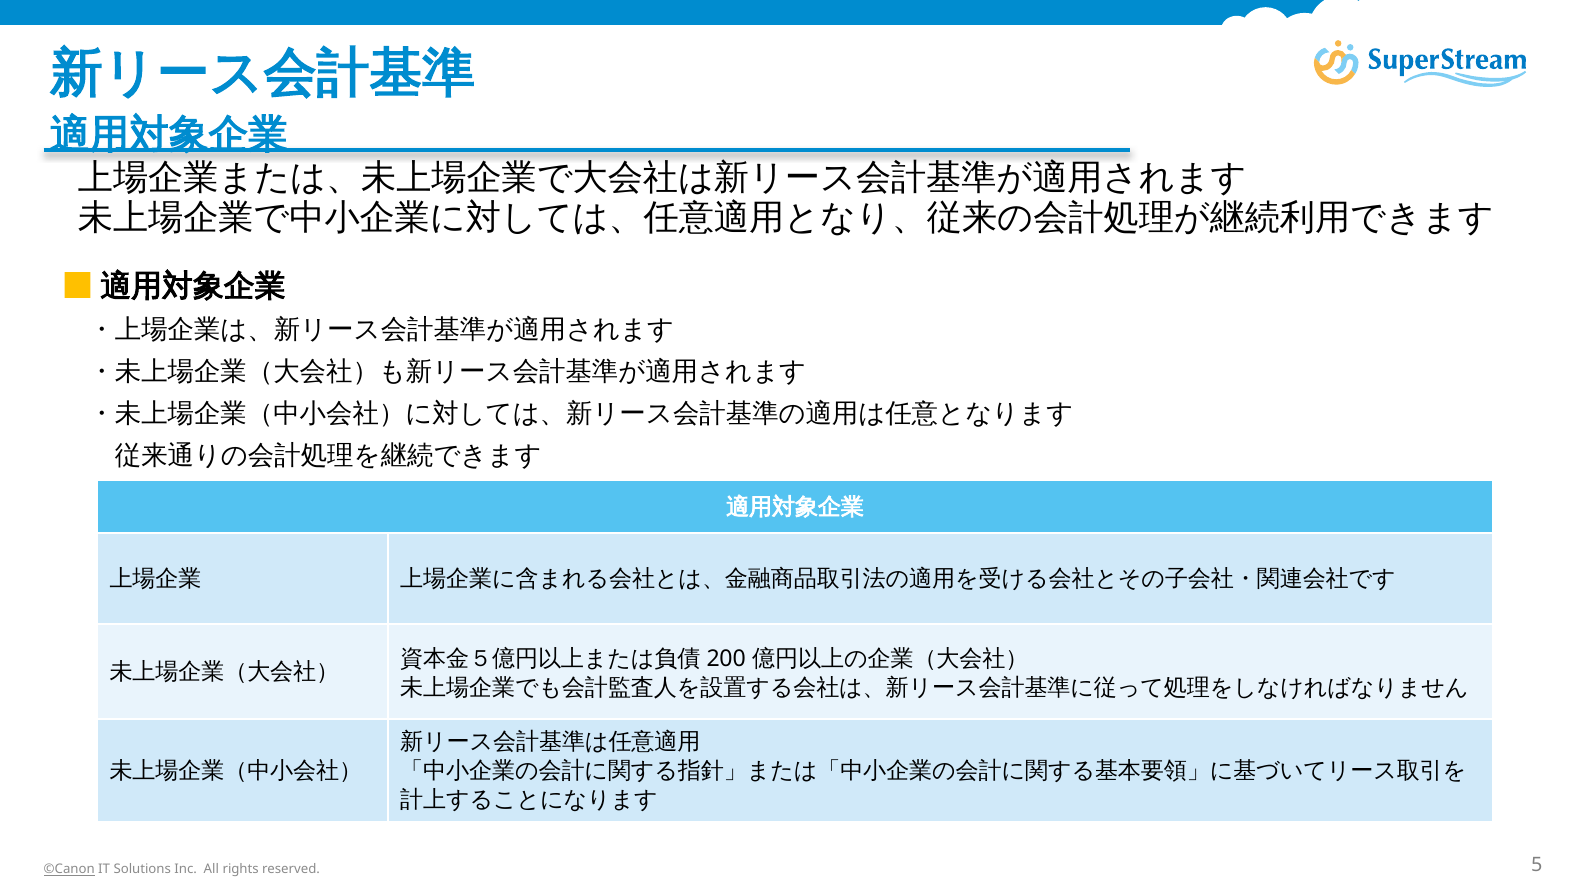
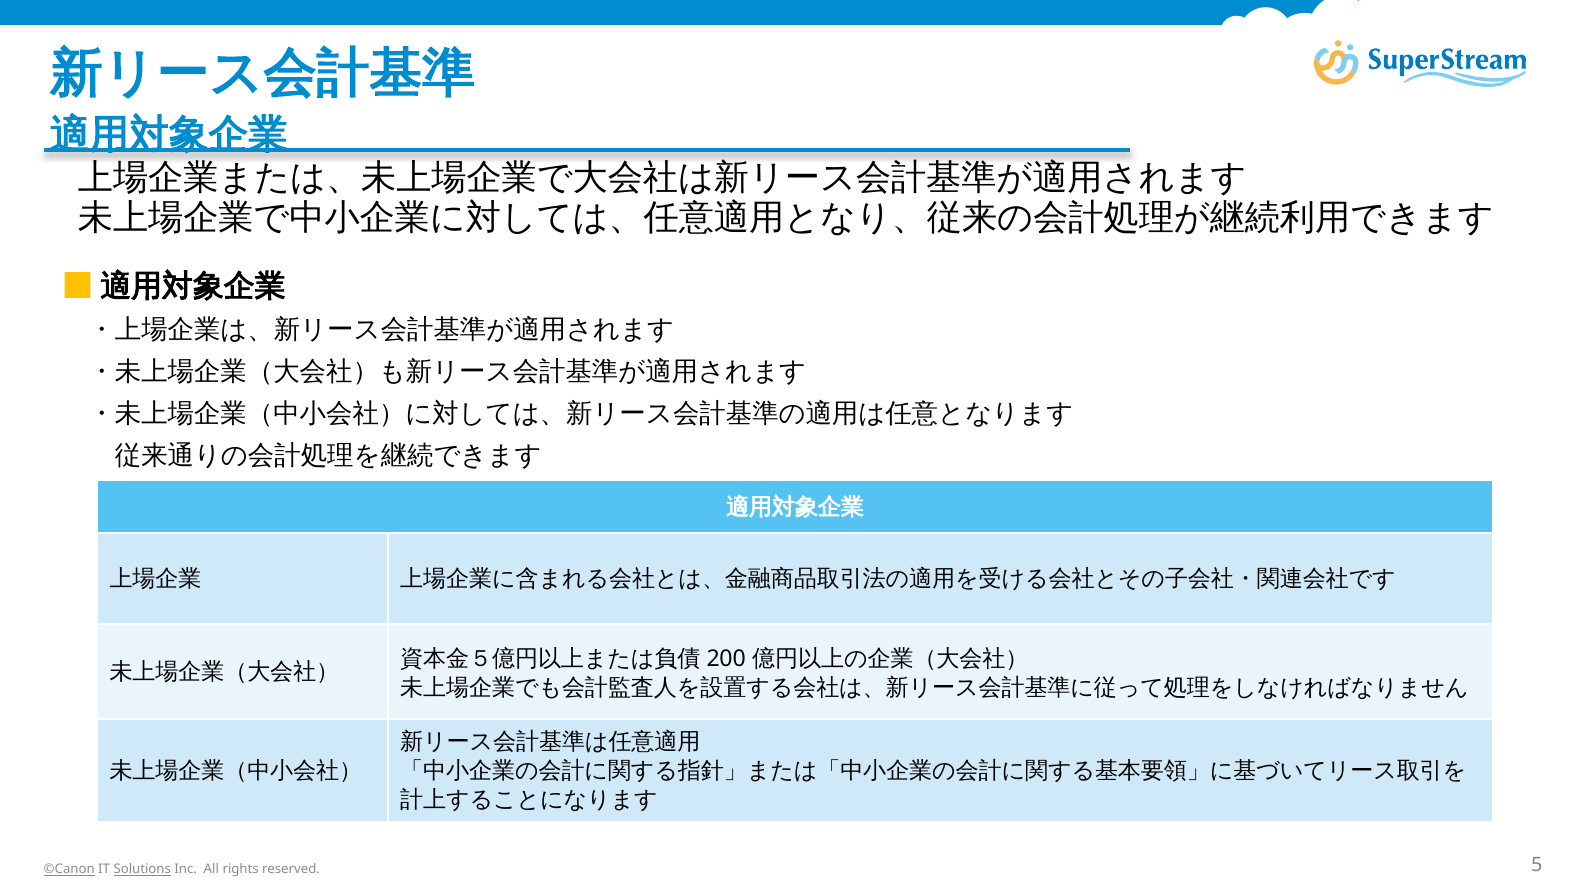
Solutions underline: none -> present (142, 870)
